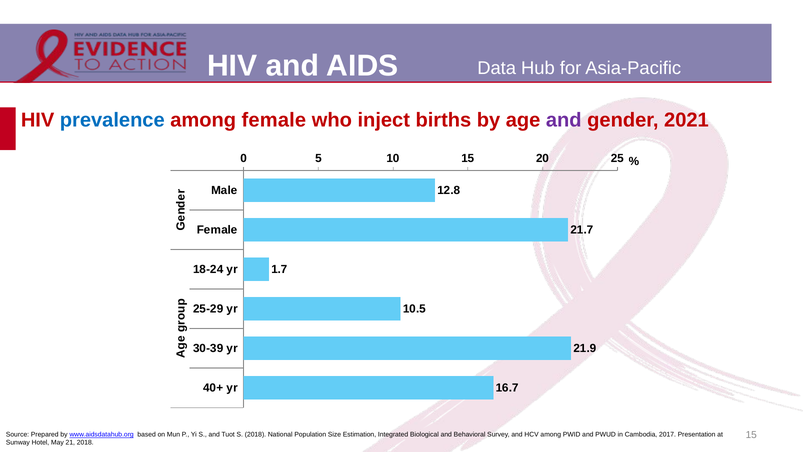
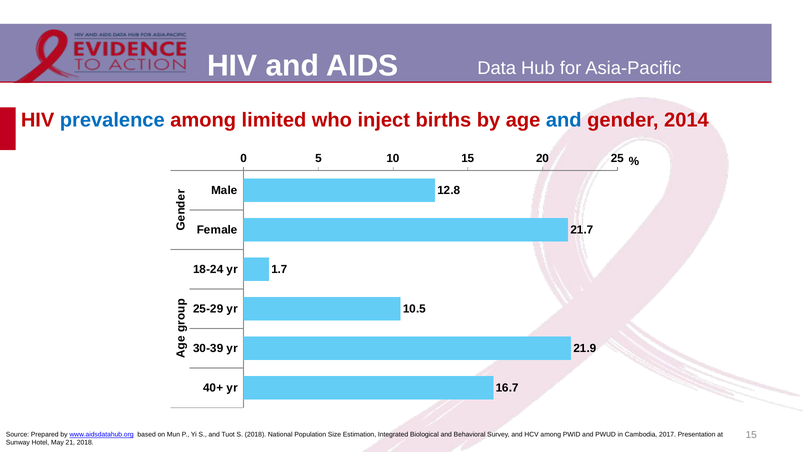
among female: female -> limited (274, 120)
and colour: purple -> blue (564, 120)
2021: 2021 -> 2014 (686, 120)
